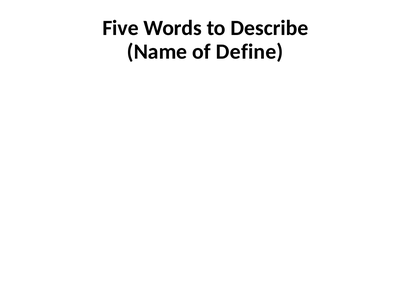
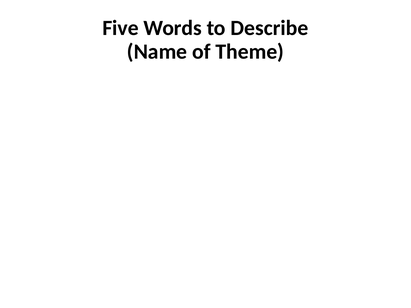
Define: Define -> Theme (250, 52)
